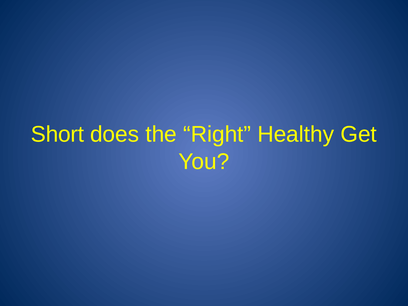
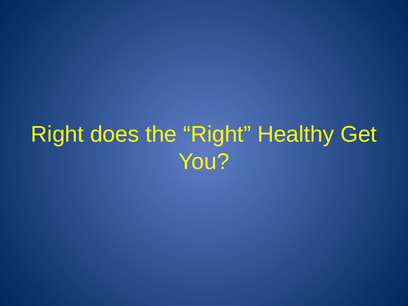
Short: Short -> Right (57, 135)
